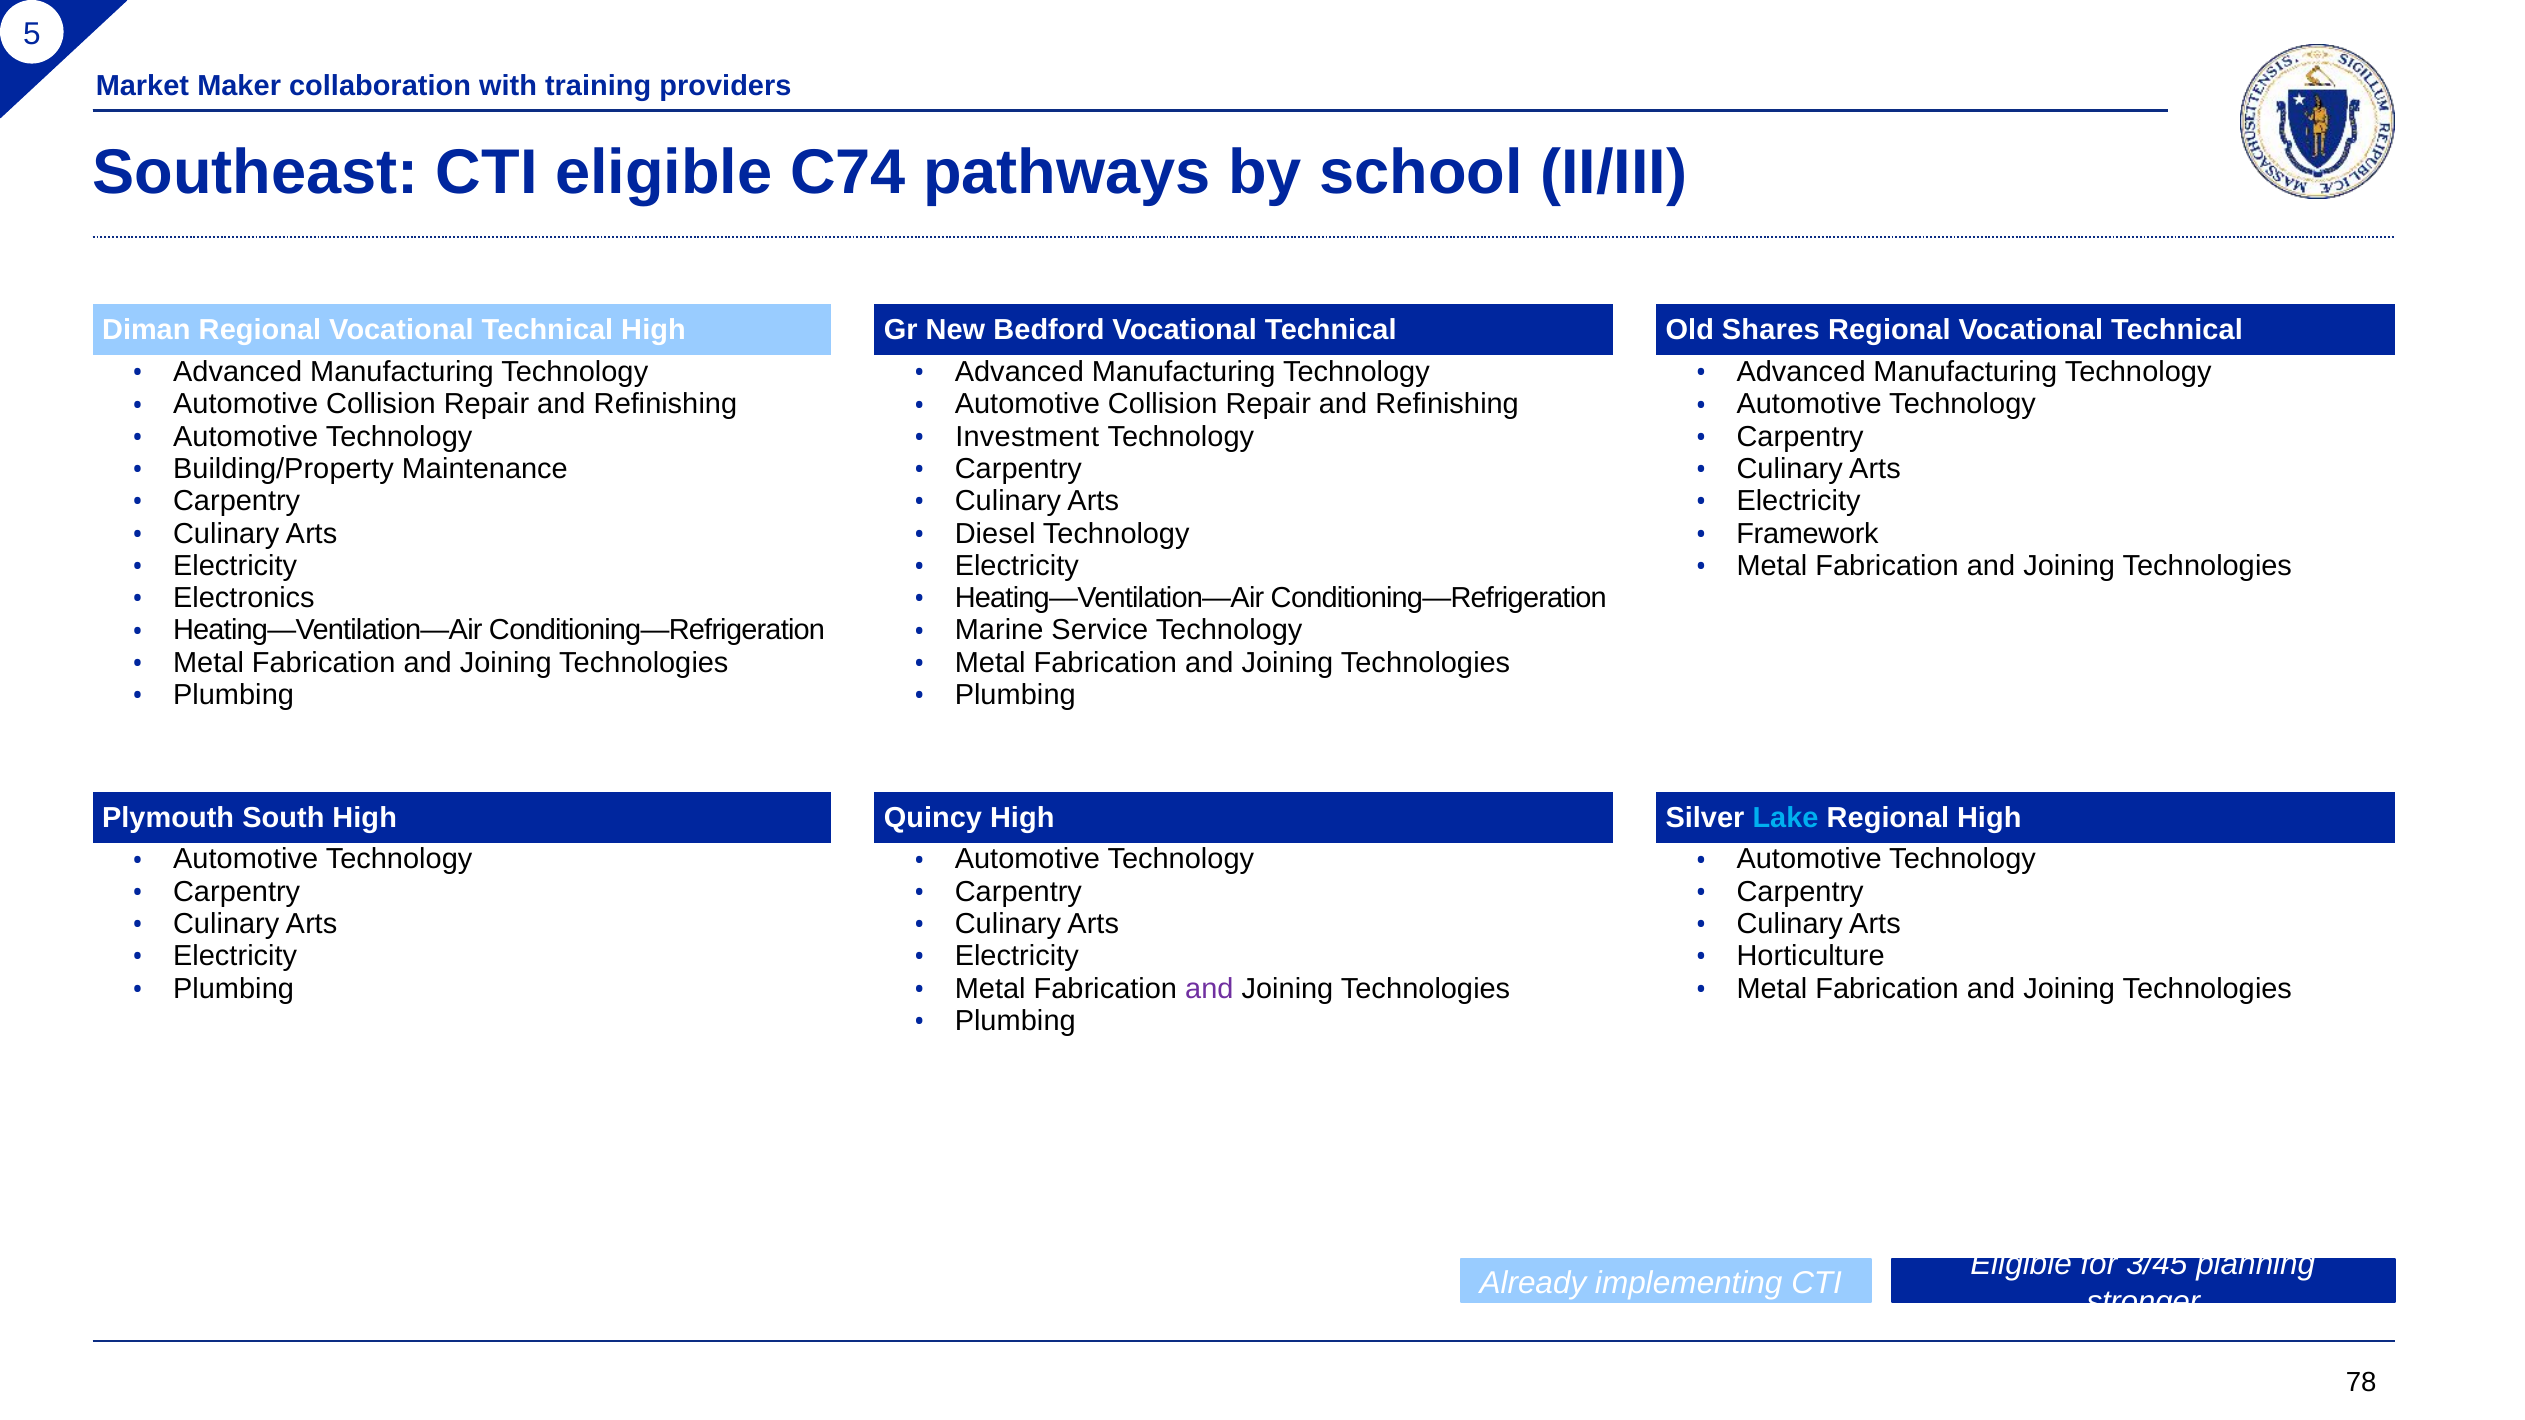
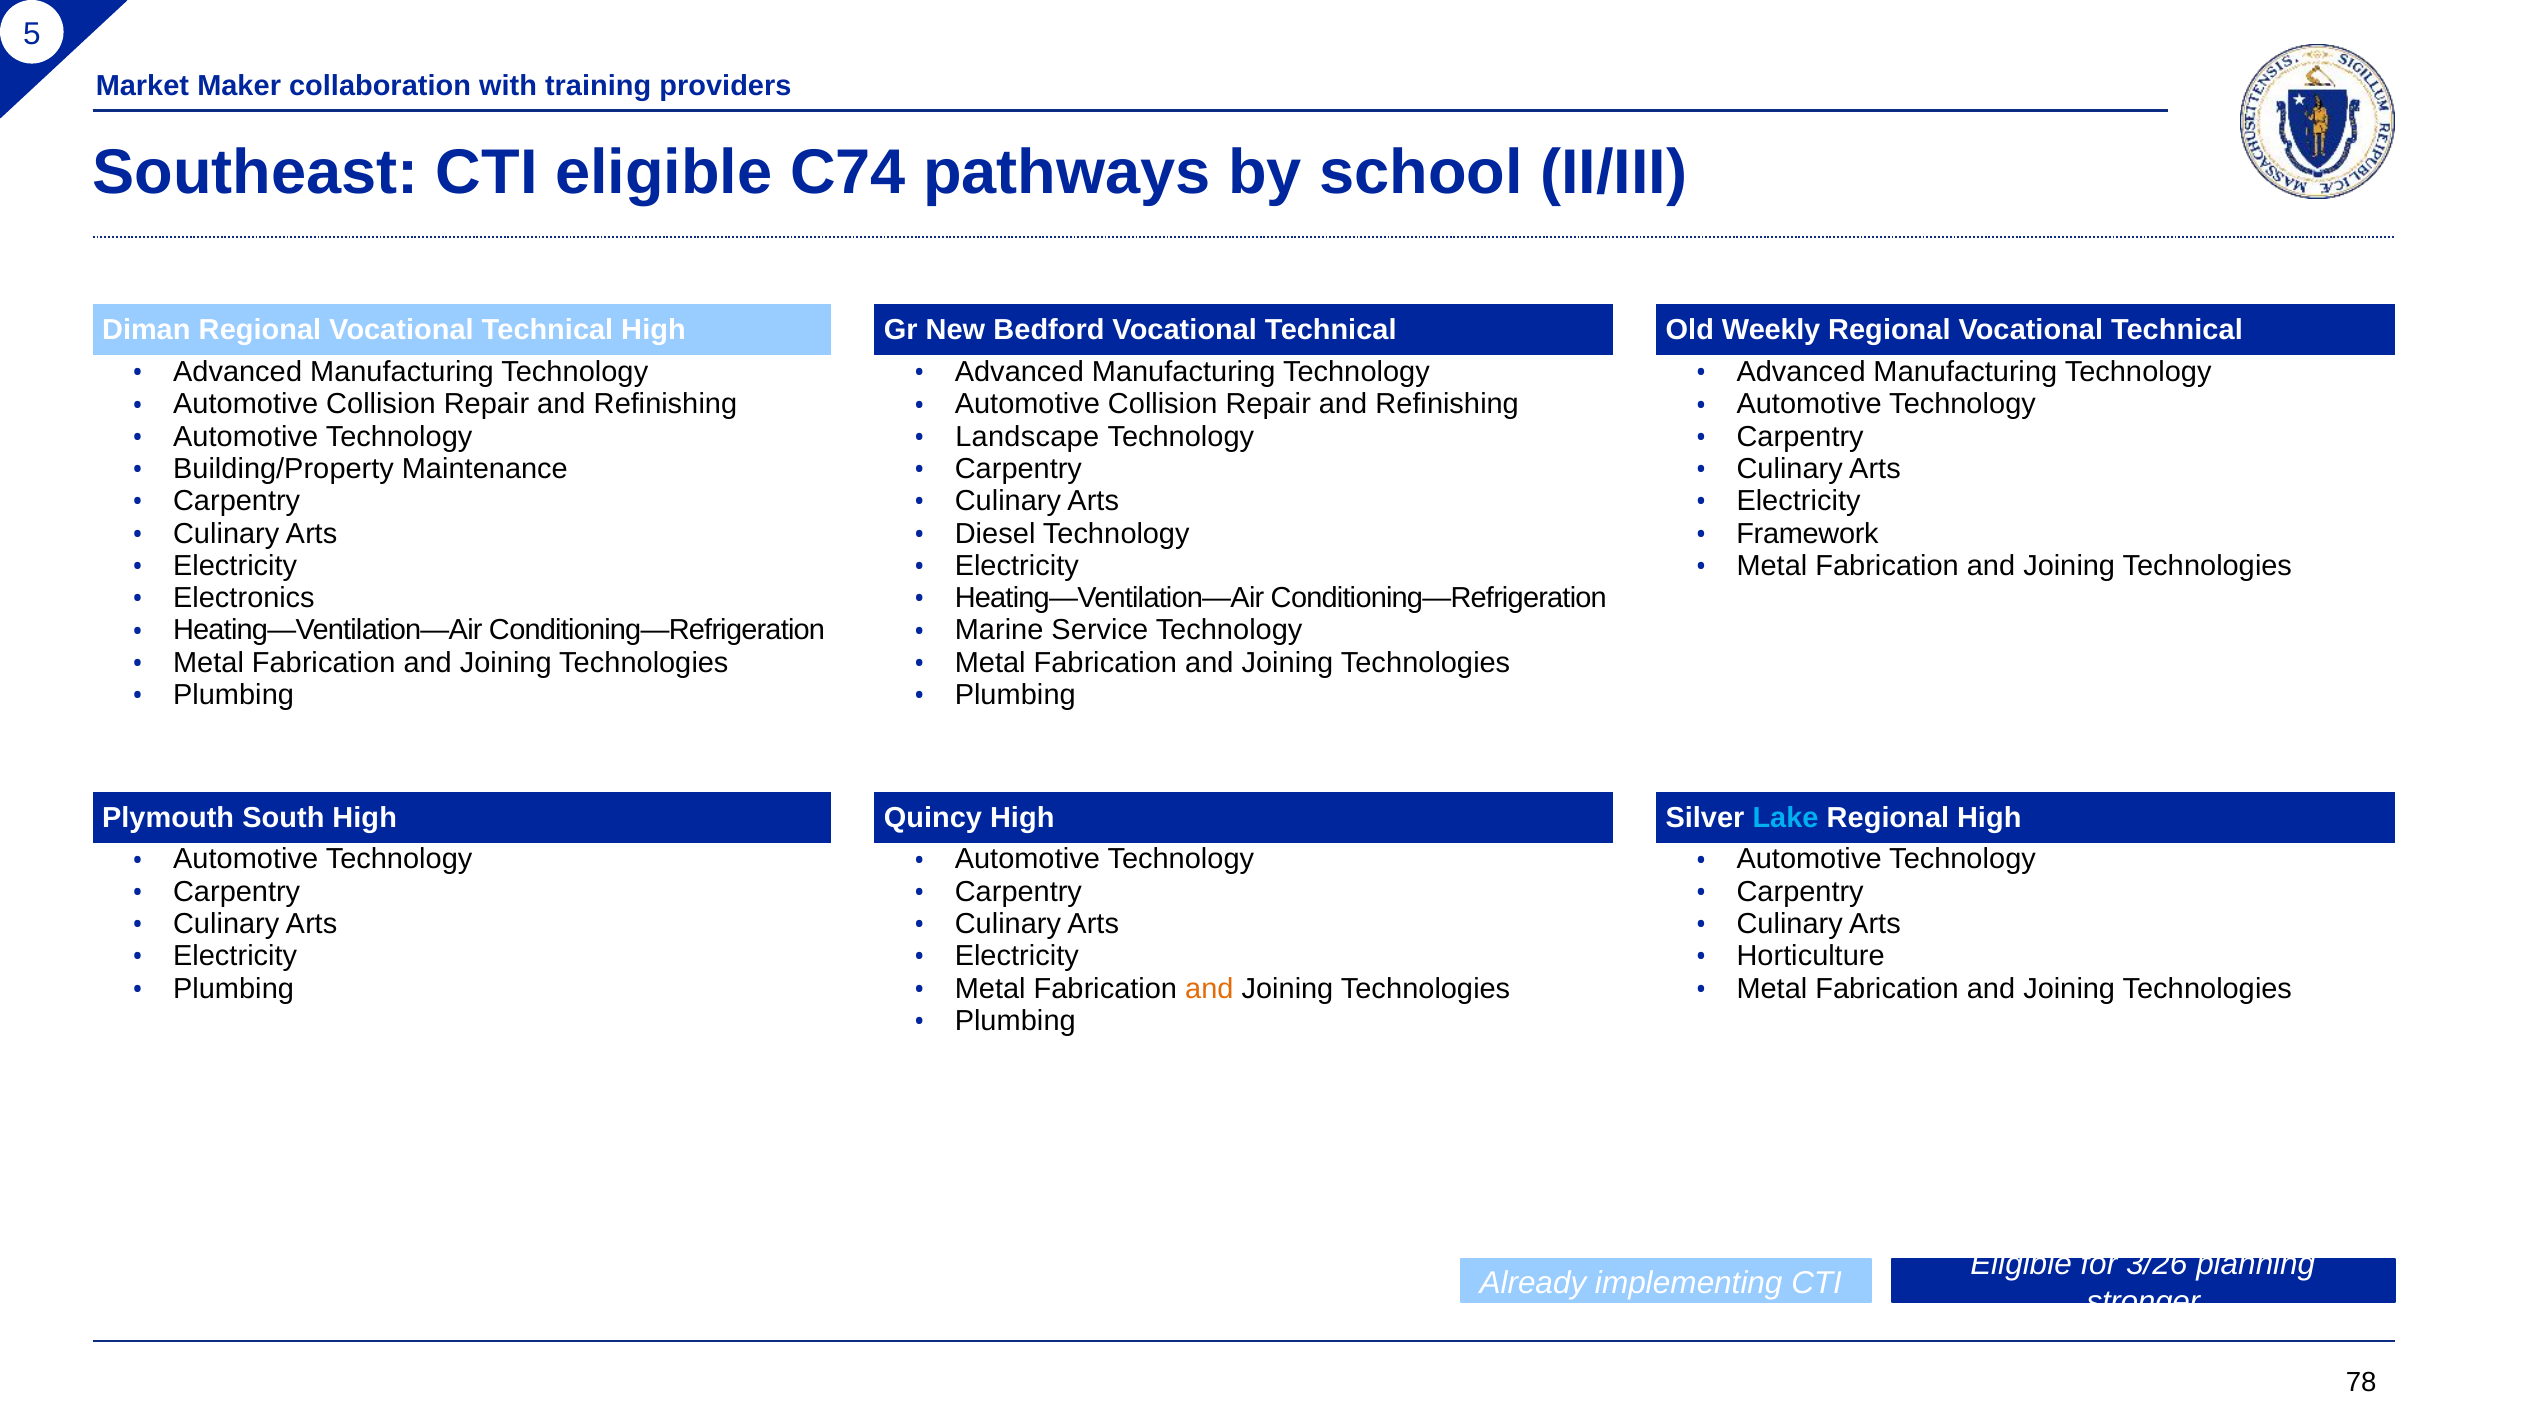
Shares: Shares -> Weekly (1771, 331)
Investment: Investment -> Landscape (1027, 437)
and colour: purple -> orange (1209, 989)
3/45: 3/45 -> 3/26 (2157, 1264)
